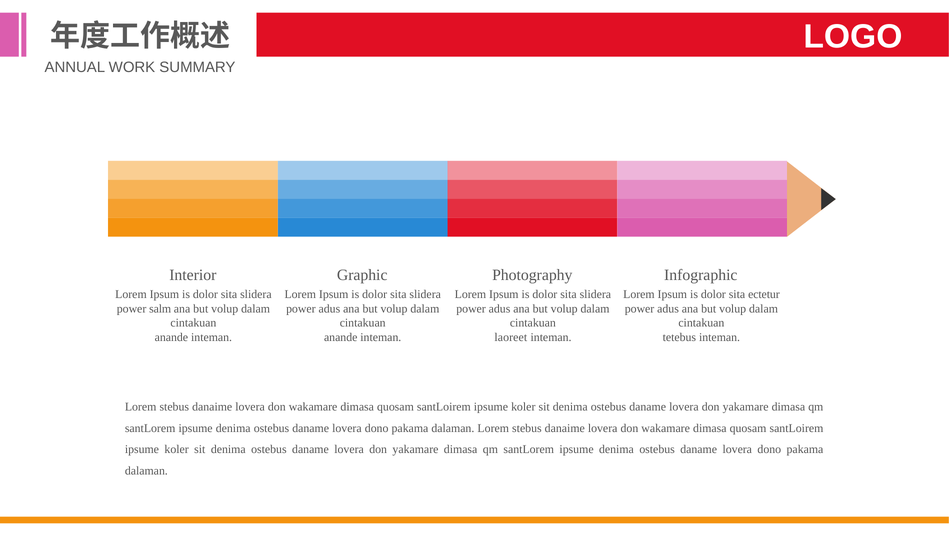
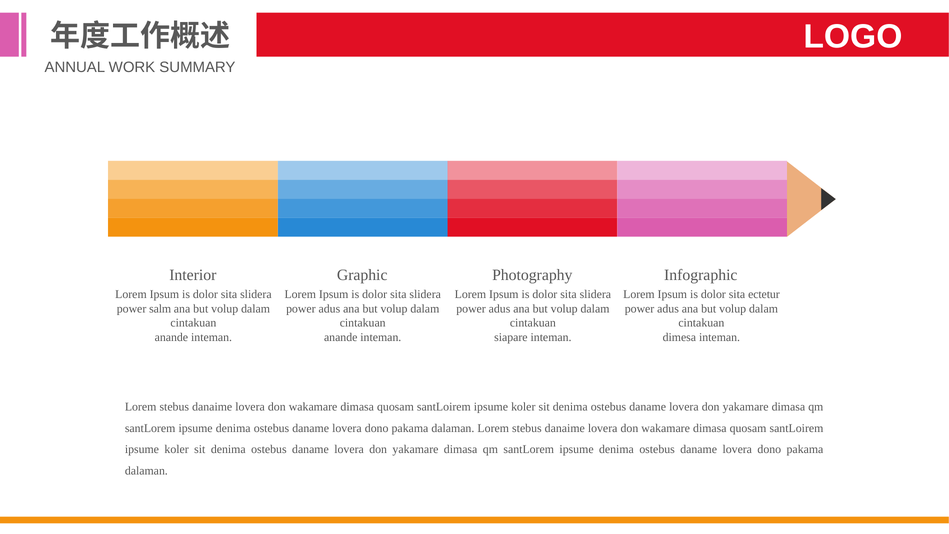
laoreet: laoreet -> siapare (511, 337)
tetebus: tetebus -> dimesa (679, 337)
